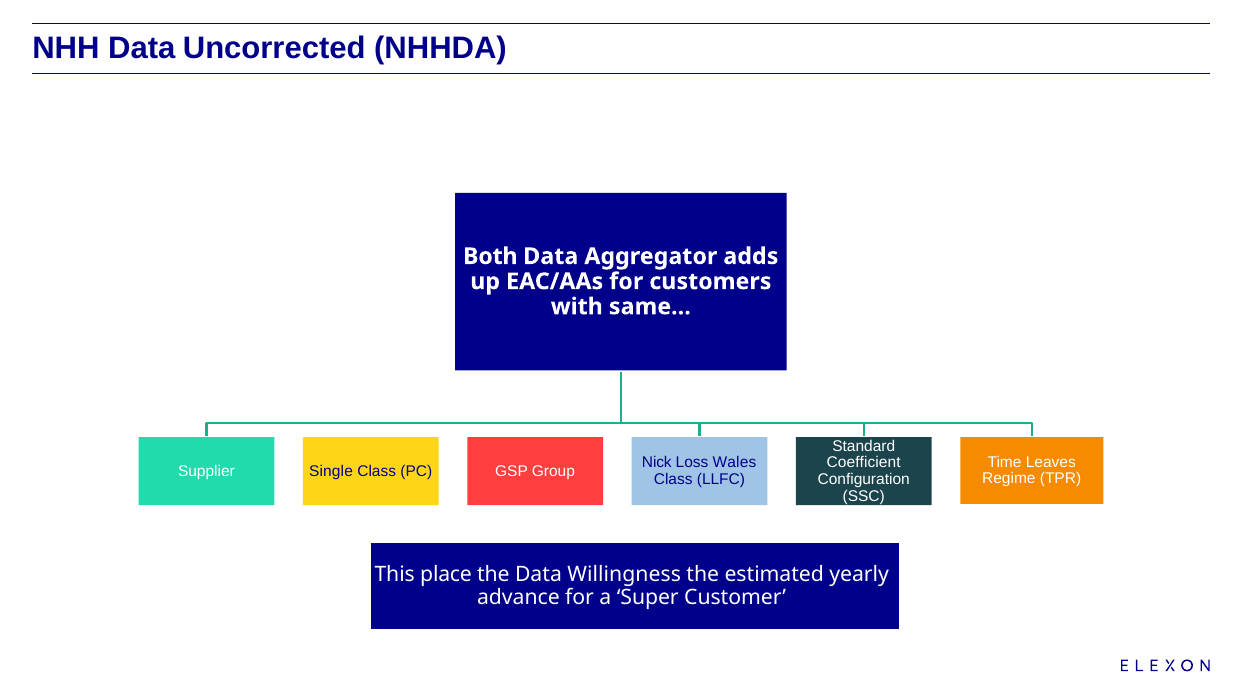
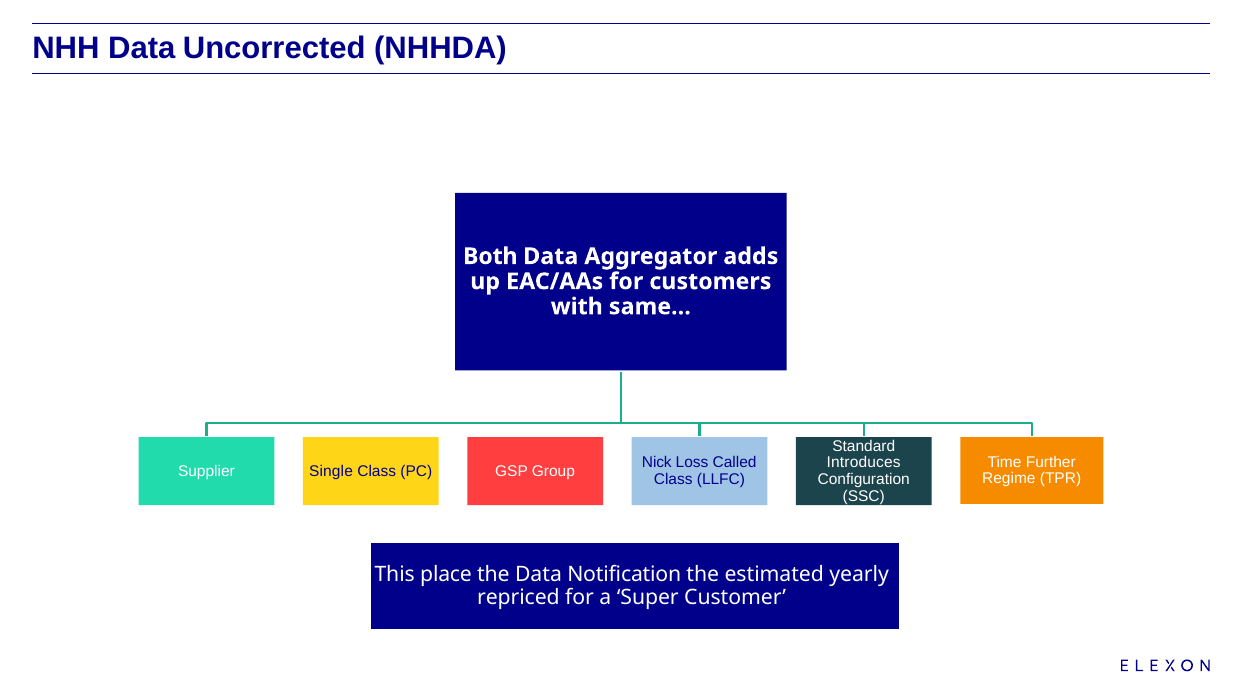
Leaves: Leaves -> Further (1051, 463)
Wales: Wales -> Called (735, 463)
Coefficient: Coefficient -> Introduces (864, 463)
Willingness: Willingness -> Notification (624, 575)
advance: advance -> repriced (518, 598)
